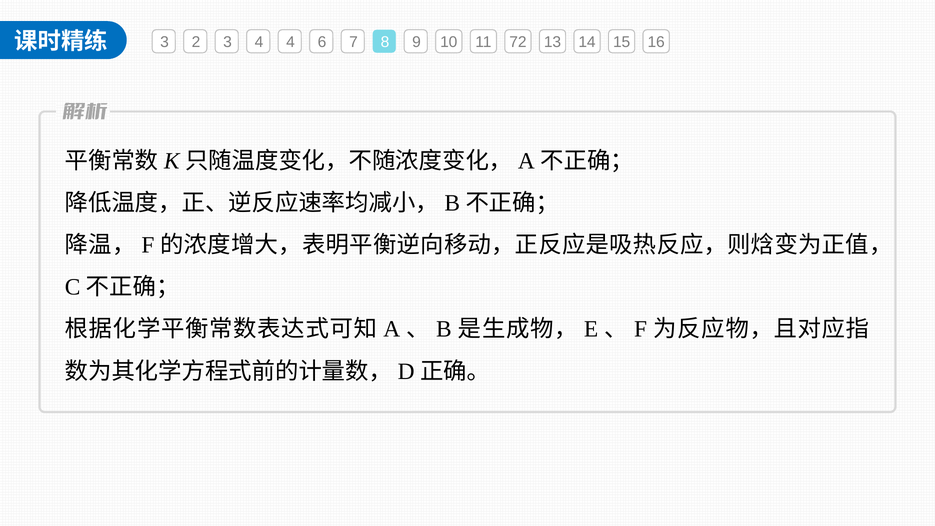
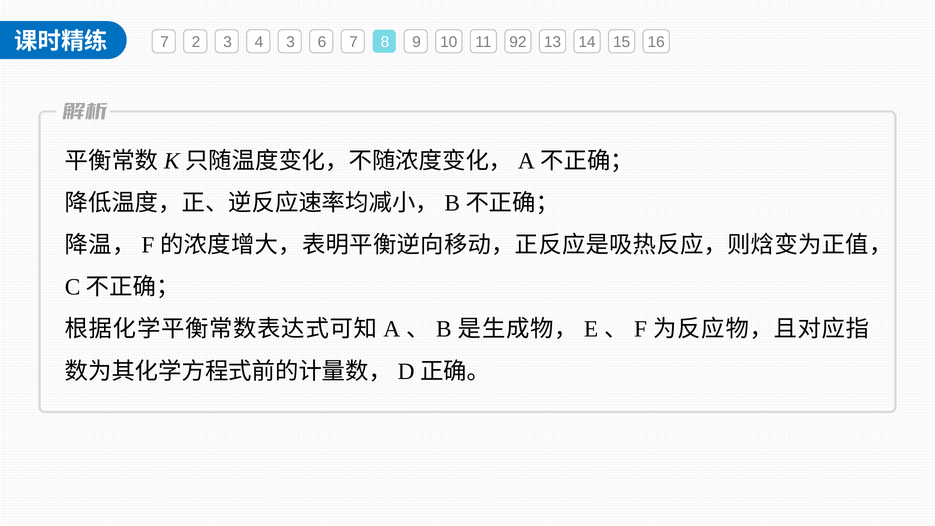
3: 3 -> 7 (165, 42)
4 4: 4 -> 3 (291, 42)
72: 72 -> 92 (518, 42)
